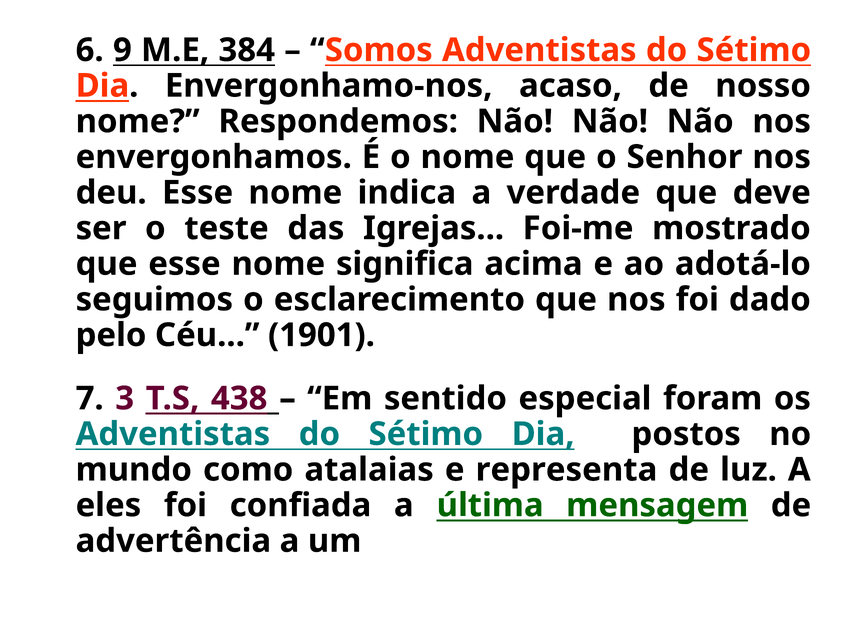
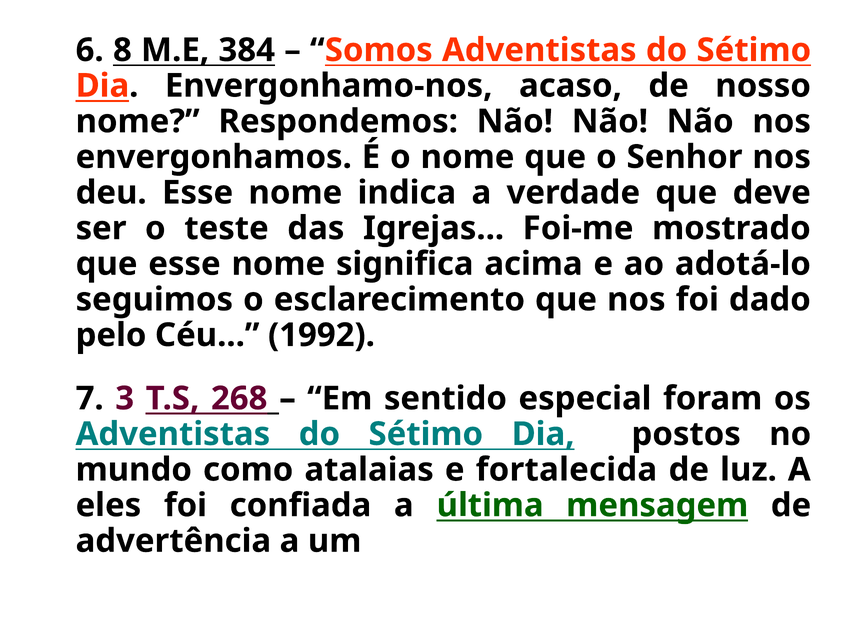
9: 9 -> 8 (122, 50)
1901: 1901 -> 1992 (321, 335)
438: 438 -> 268 (239, 398)
representa: representa -> fortalecida (566, 470)
